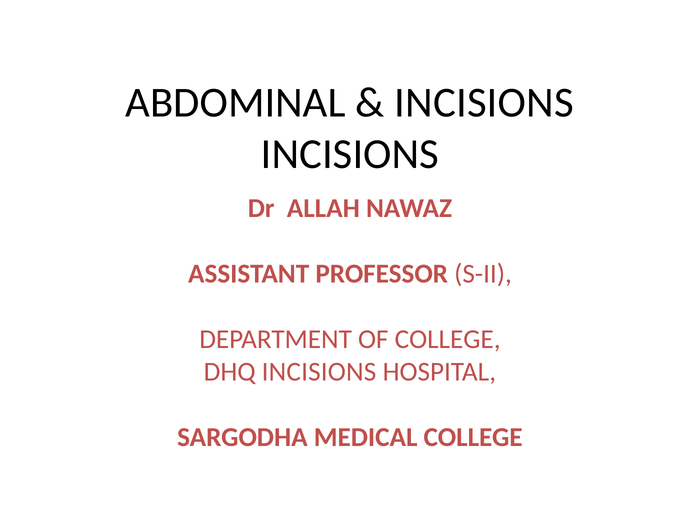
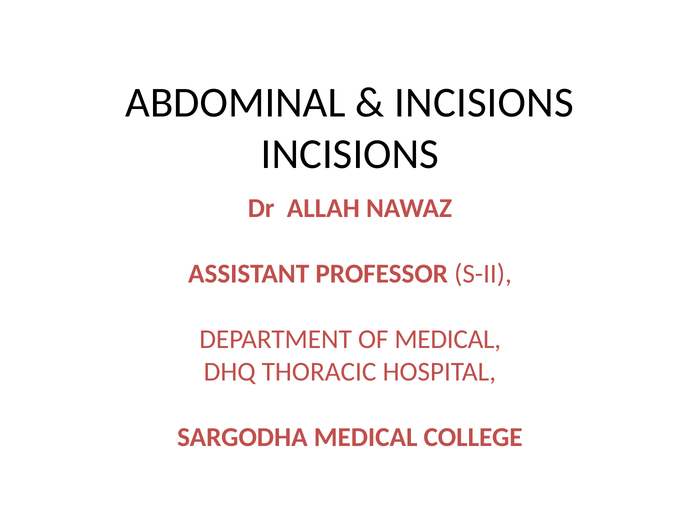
OF COLLEGE: COLLEGE -> MEDICAL (448, 339)
DHQ INCISIONS: INCISIONS -> THORACIC (319, 372)
